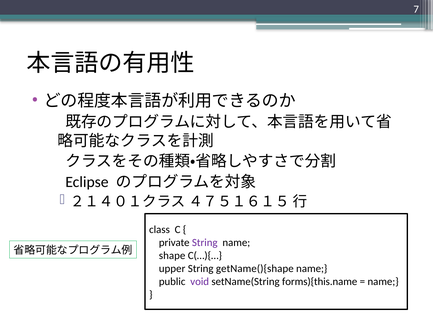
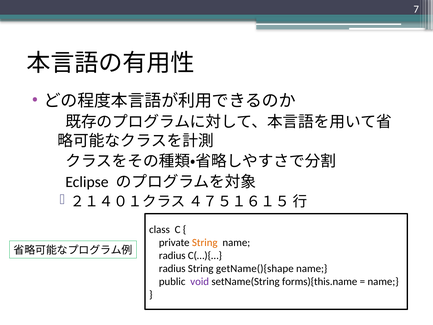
String colour: purple -> orange (205, 243)
shape: shape -> radius (172, 256)
upper: upper -> radius (172, 269)
